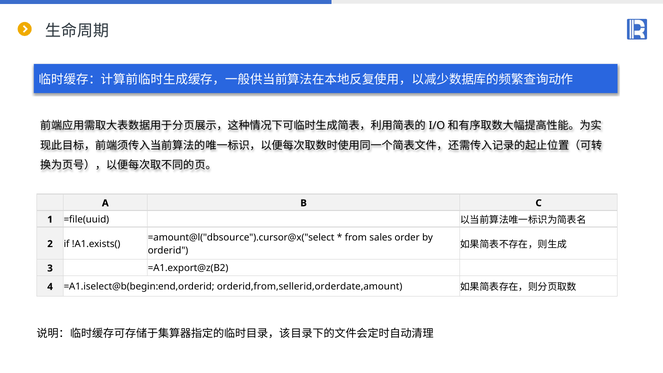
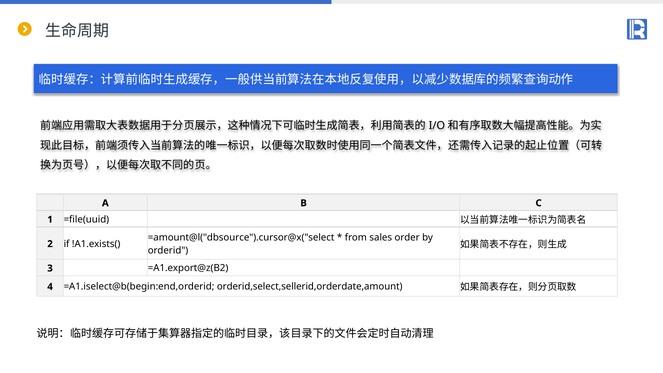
orderid,from,sellerid,orderdate,amount: orderid,from,sellerid,orderdate,amount -> orderid,select,sellerid,orderdate,amount (310, 287)
